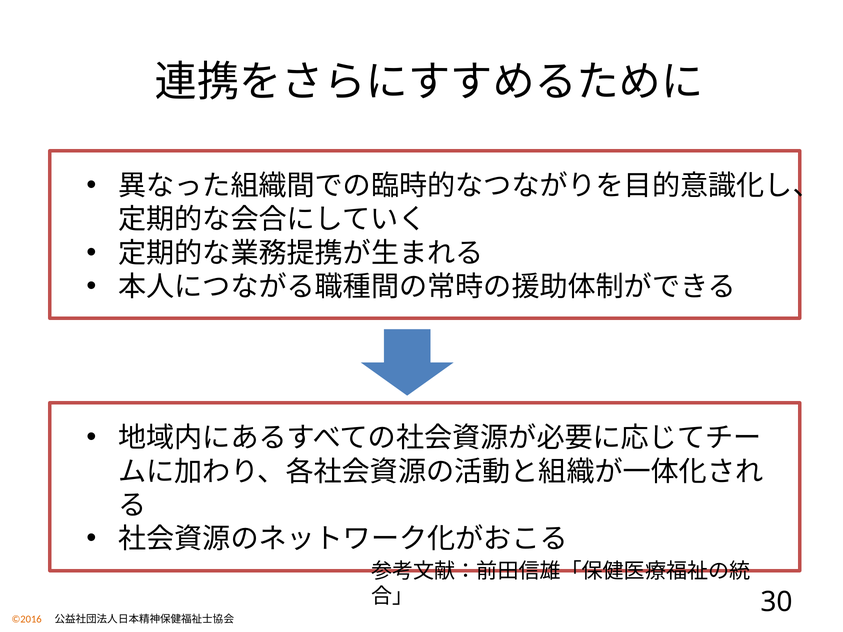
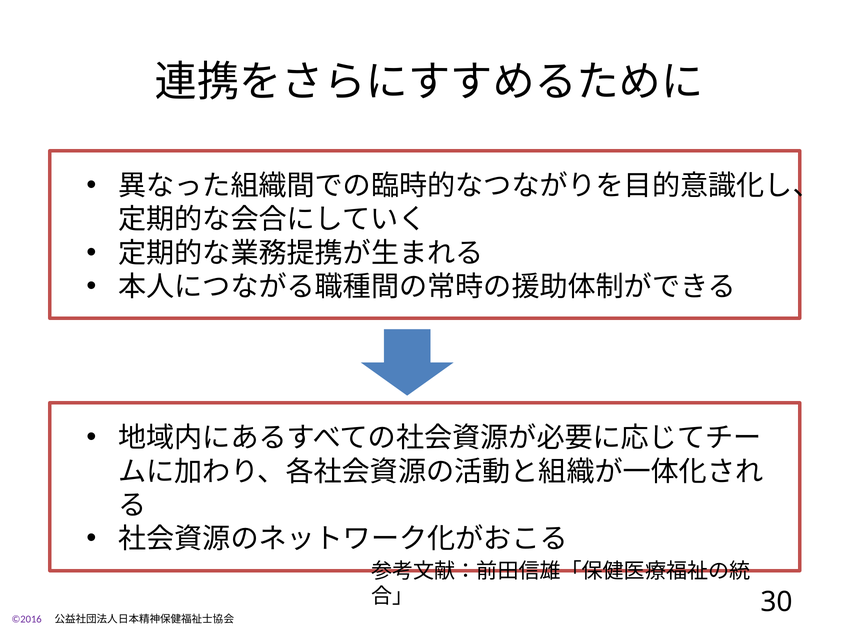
©2016 colour: orange -> purple (27, 619)
